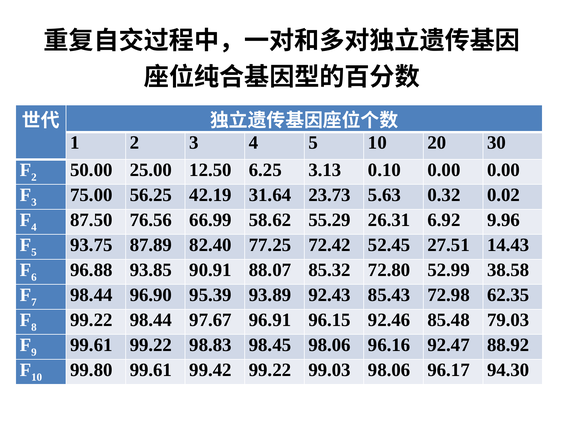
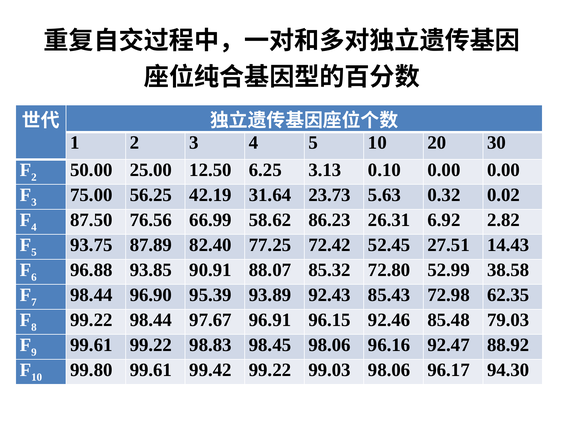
55.29: 55.29 -> 86.23 (330, 220)
9.96: 9.96 -> 2.82 (504, 220)
